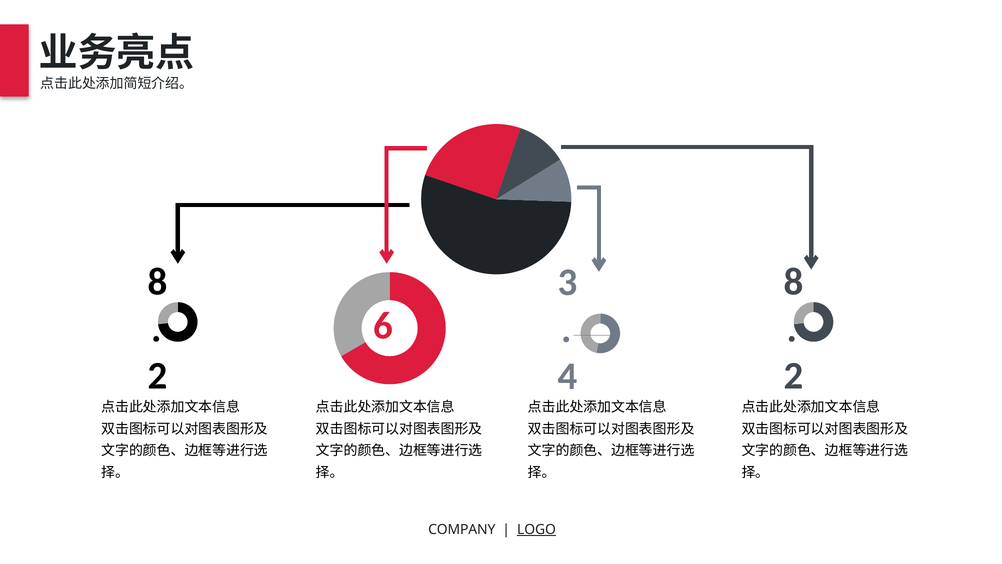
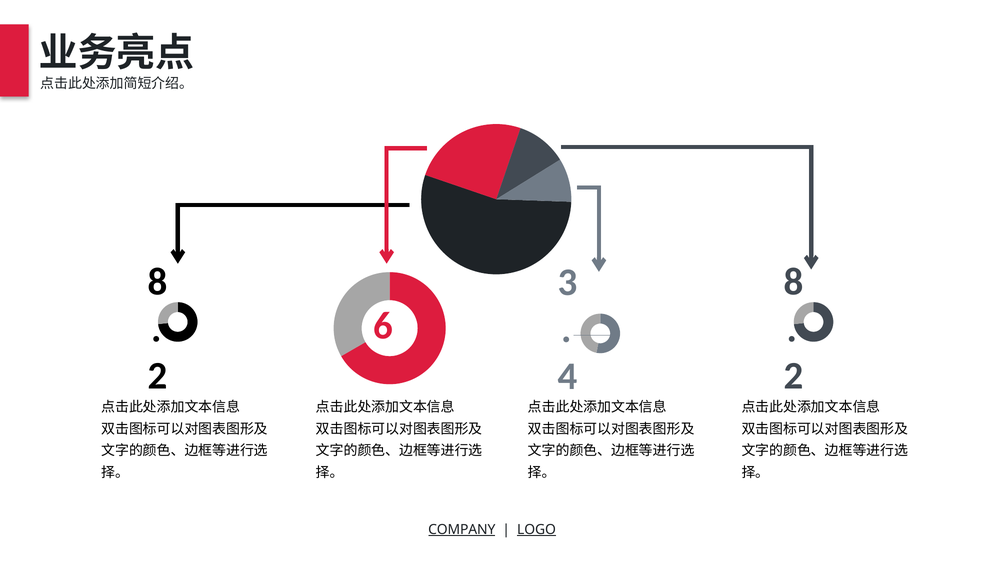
COMPANY underline: none -> present (462, 529)
